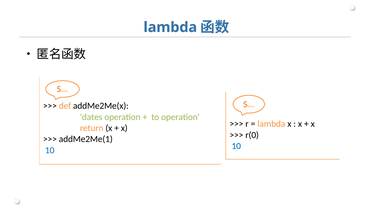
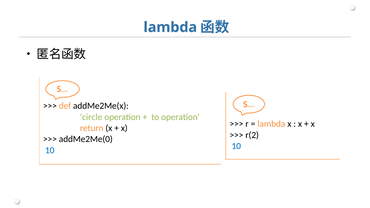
dates: dates -> circle (91, 117)
r(0: r(0 -> r(2 (252, 135)
addMe2Me(1: addMe2Me(1 -> addMe2Me(0 (86, 139)
